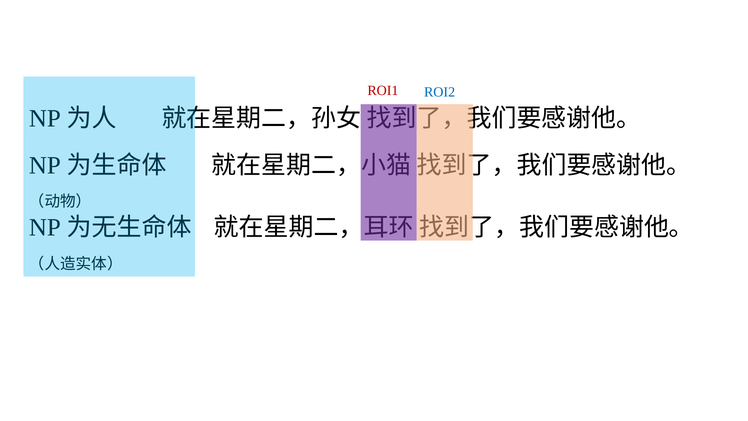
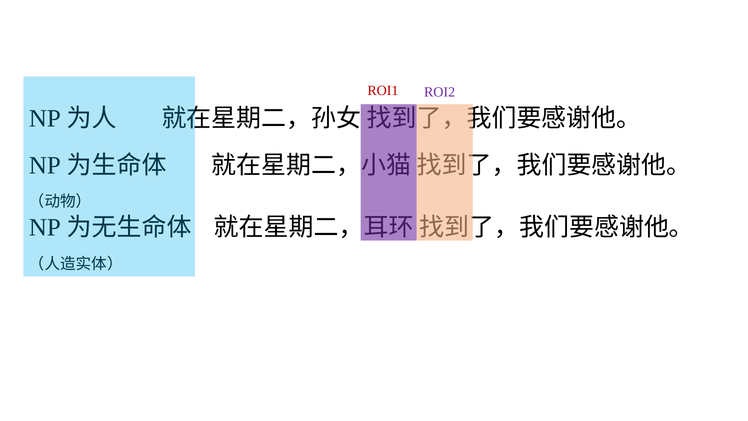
ROI2 colour: blue -> purple (440, 92)
